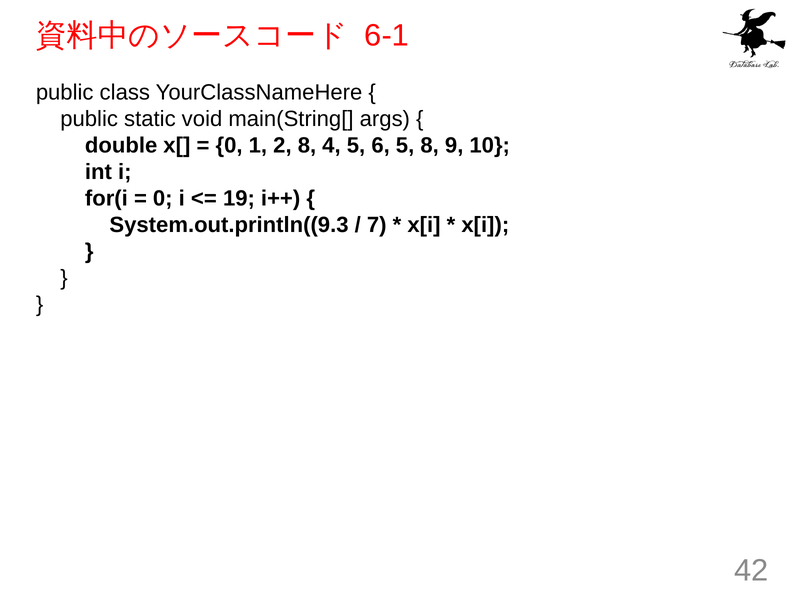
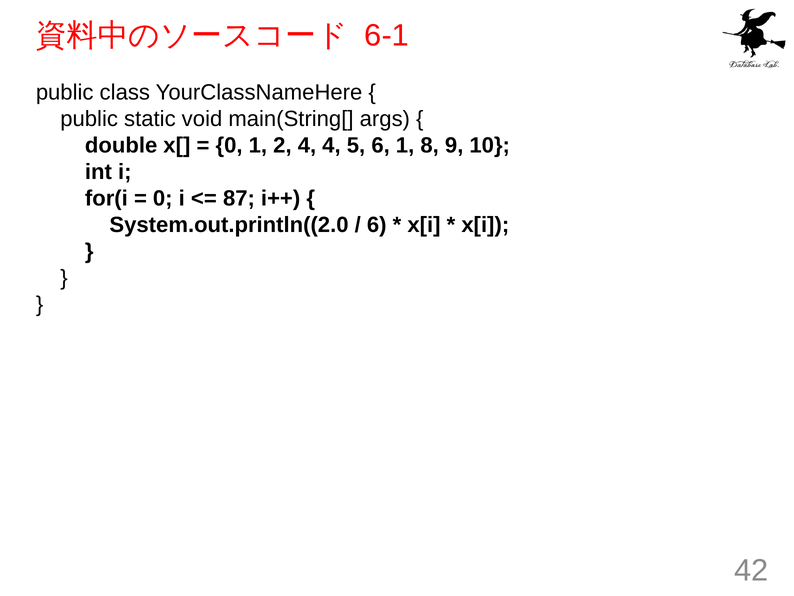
2 8: 8 -> 4 (307, 145)
6 5: 5 -> 1 (405, 145)
19: 19 -> 87 (239, 198)
System.out.println((9.3: System.out.println((9.3 -> System.out.println((2.0 (229, 225)
7: 7 -> 6 (377, 225)
